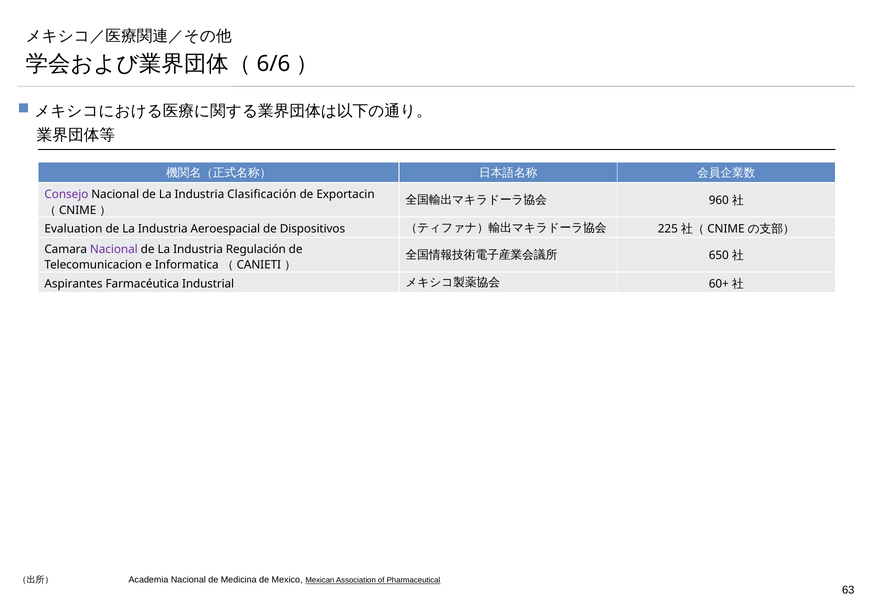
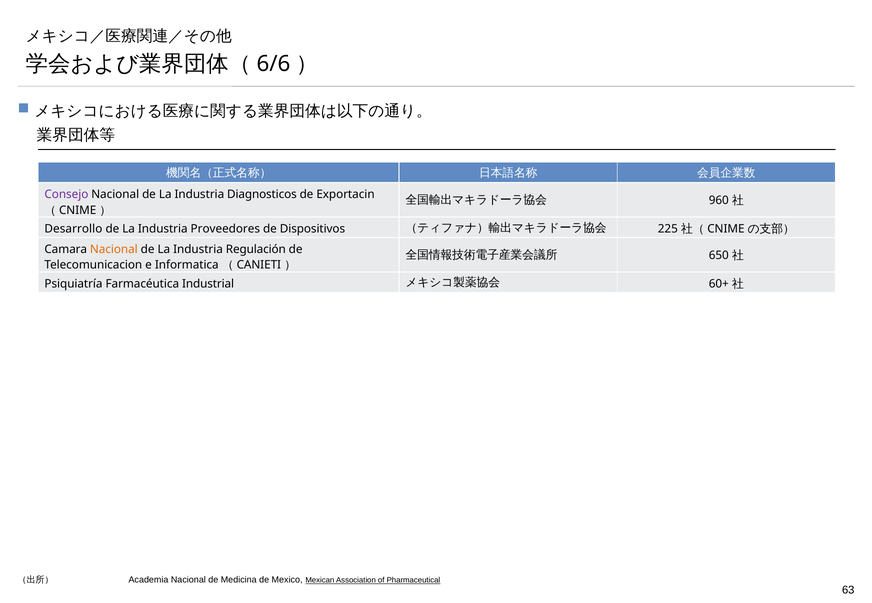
Clasificación: Clasificación -> Diagnosticos (262, 195)
Evaluation: Evaluation -> Desarrollo (73, 229)
Aeroespacial: Aeroespacial -> Proveedores (225, 229)
Nacional colour: purple -> orange (114, 250)
Aspirantes: Aspirantes -> Psiquiatría (74, 284)
